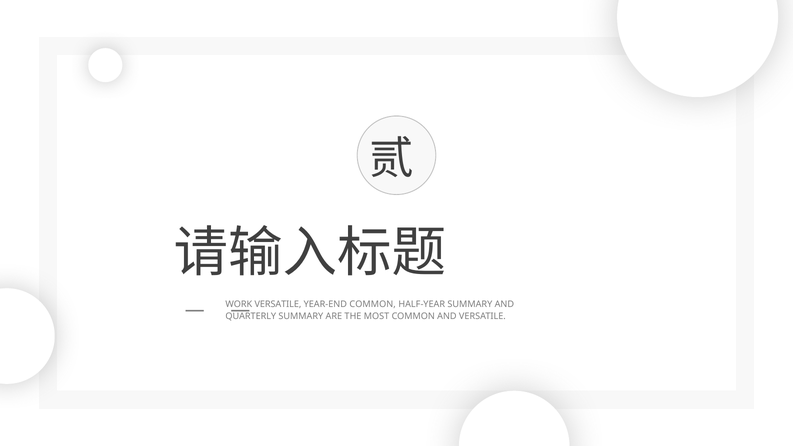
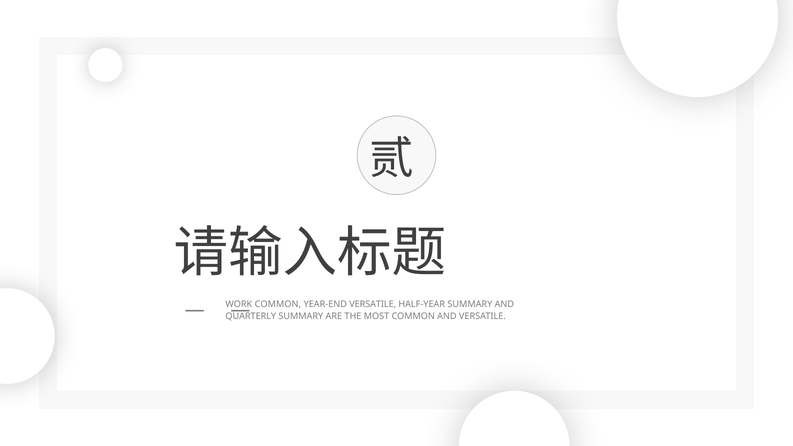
VERSATILE: VERSATILE -> COMMON (278, 304)
YEAR-END COMMON: COMMON -> VERSATILE (373, 304)
